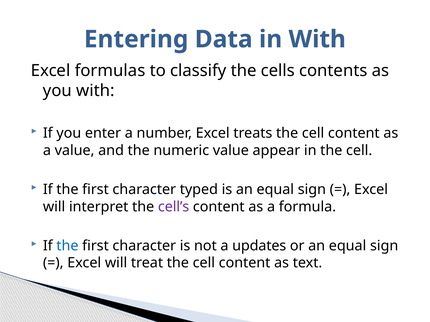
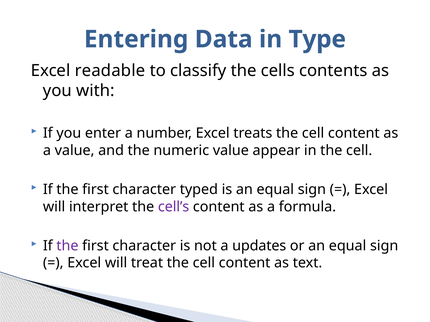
in With: With -> Type (317, 39)
formulas: formulas -> readable (110, 71)
the colour: blue -> purple (67, 246)
